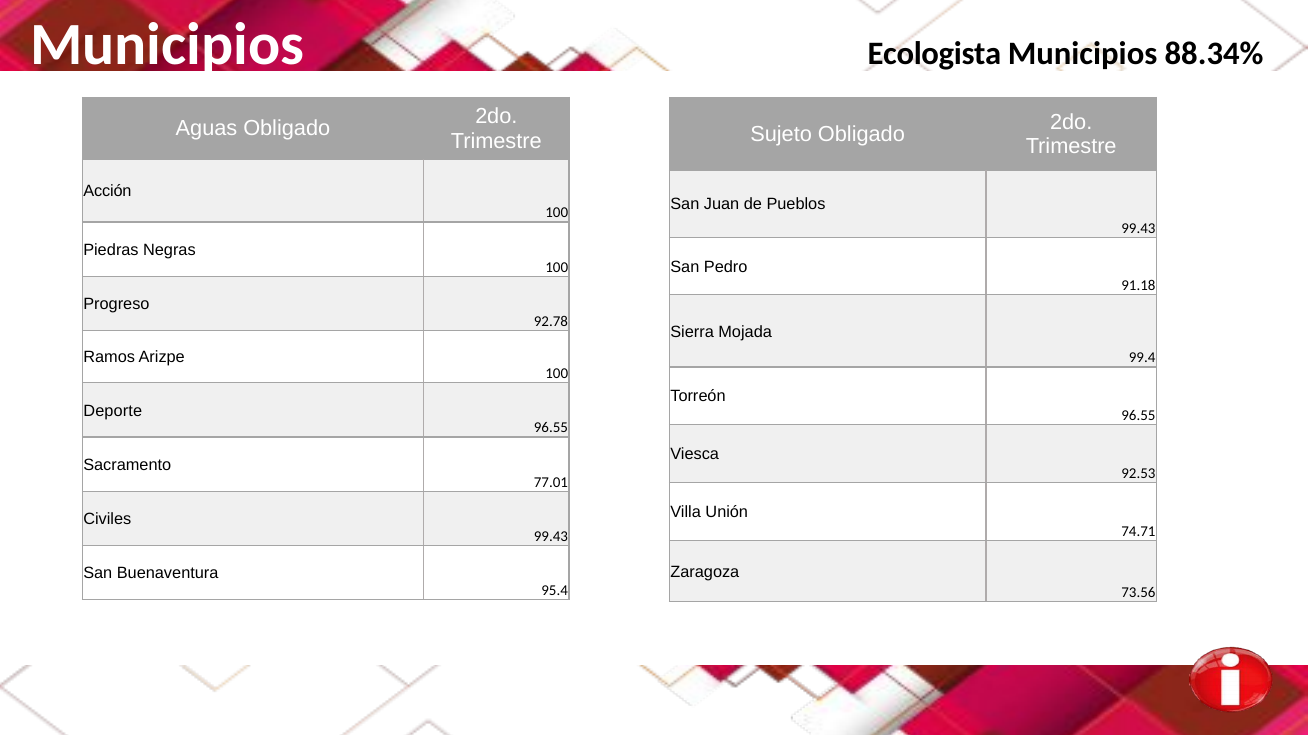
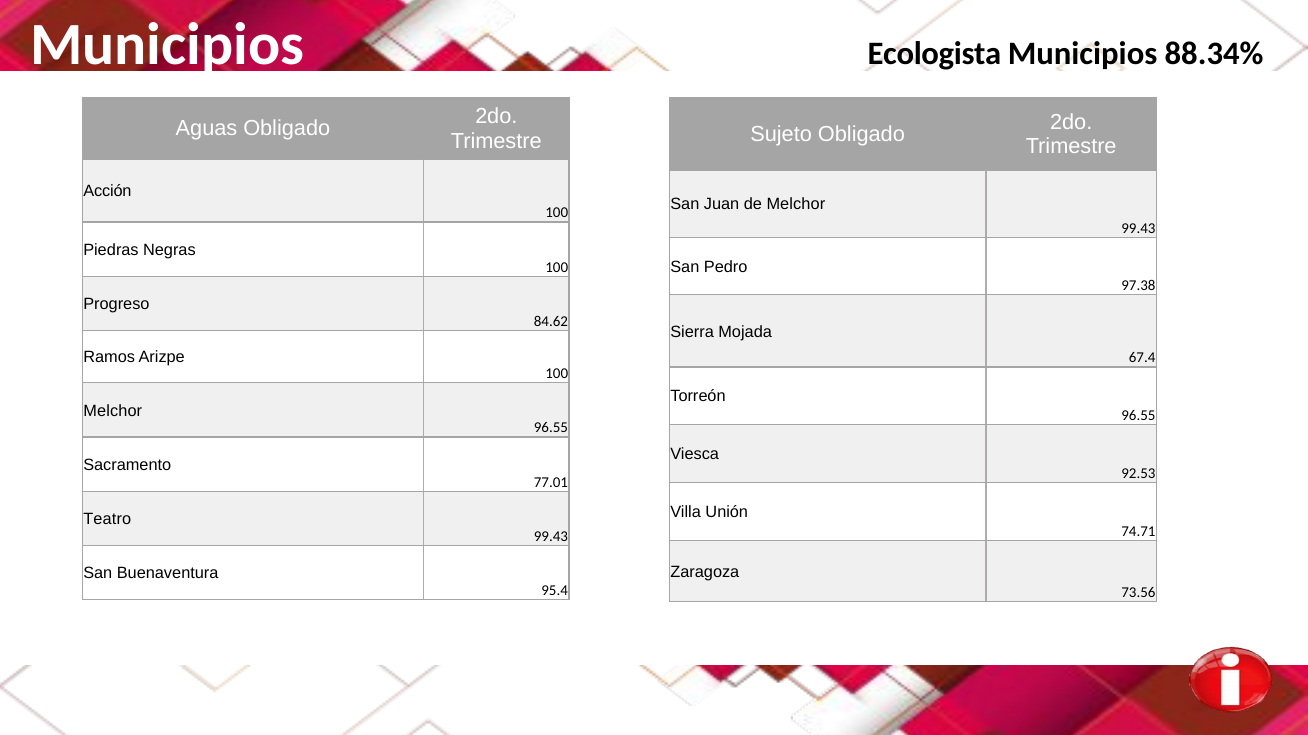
de Pueblos: Pueblos -> Melchor (796, 205)
91.18: 91.18 -> 97.38 (1138, 286)
92.78: 92.78 -> 84.62 (551, 322)
99.4: 99.4 -> 67.4 (1142, 358)
Deporte: Deporte -> Melchor (113, 411)
Civiles: Civiles -> Teatro (107, 520)
